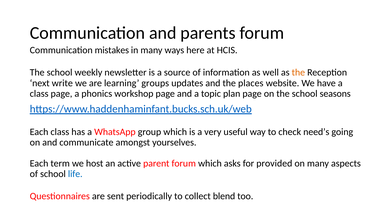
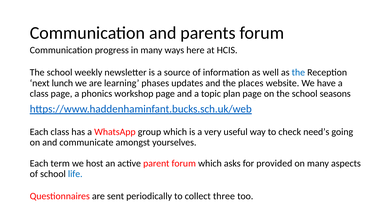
mistakes: mistakes -> progress (112, 50)
the colour: orange -> blue (298, 72)
write: write -> lunch (62, 83)
groups: groups -> phases (155, 83)
blend: blend -> three (224, 196)
